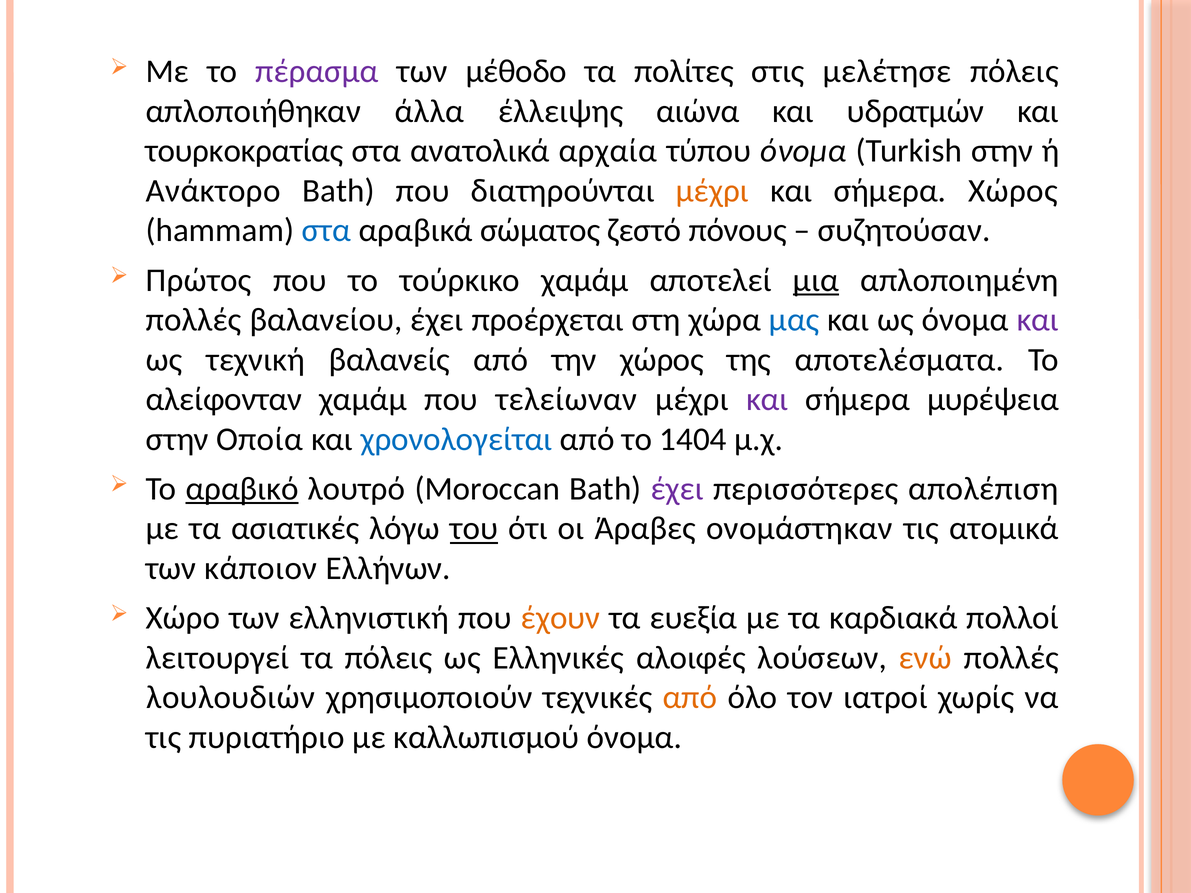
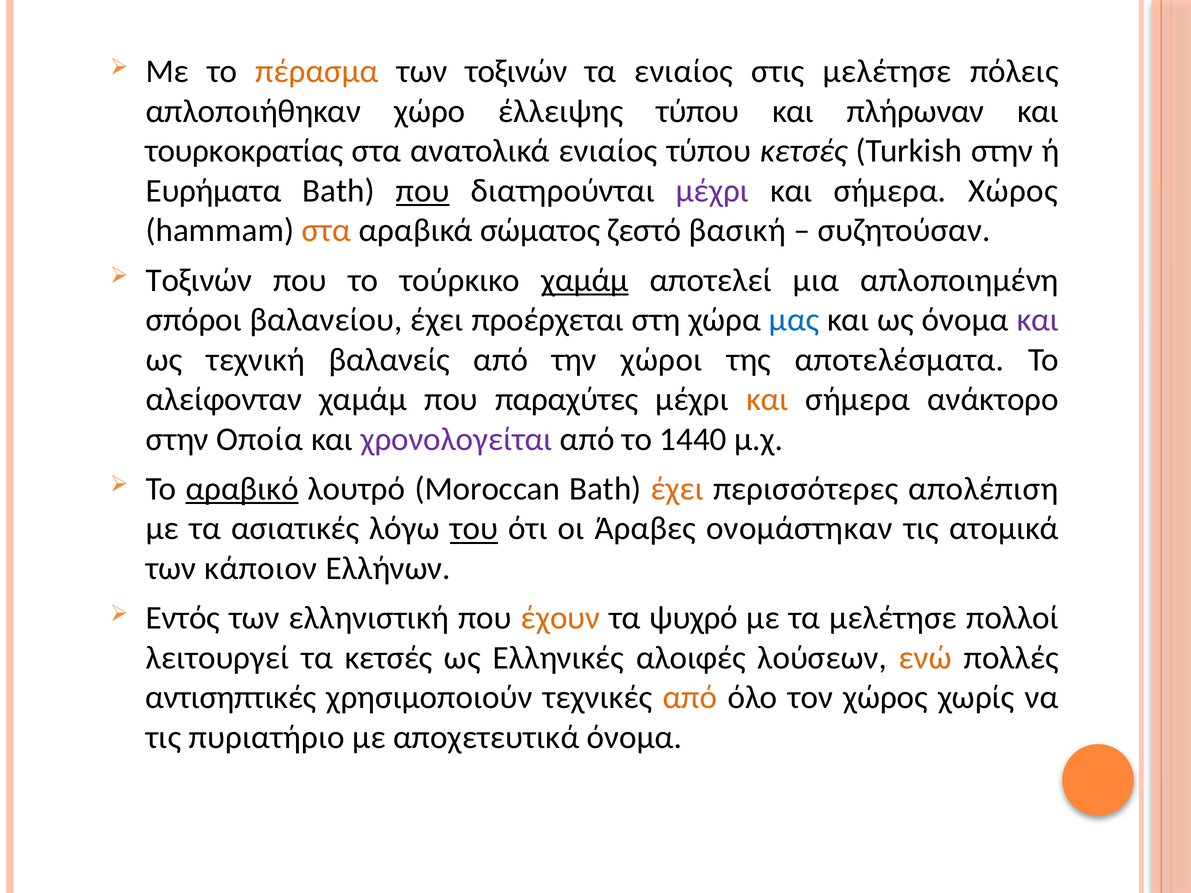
πέρασμα colour: purple -> orange (317, 71)
των μέθοδο: μέθοδο -> τοξινών (516, 71)
τα πολίτες: πολίτες -> ενιαίος (684, 71)
άλλα: άλλα -> χώρο (430, 111)
έλλειψης αιώνα: αιώνα -> τύπου (698, 111)
υδρατμών: υδρατμών -> πλήρωναν (916, 111)
ανατολικά αρχαία: αρχαία -> ενιαίος (608, 151)
τύπου όνομα: όνομα -> κετσές (804, 151)
Ανάκτορο: Ανάκτορο -> Ευρήματα (214, 191)
που underline: none -> present (423, 191)
μέχρι colour: orange -> purple (712, 191)
στα colour: blue -> orange (326, 230)
πόνους: πόνους -> βασική (737, 230)
Πρώτος: Πρώτος -> Τοξινών (199, 280)
χαμάμ underline: none -> present (585, 280)
μια underline: present -> none (816, 280)
πολλές: πολλές -> σπόροι (194, 320)
την χώρος: χώρος -> χώροι (662, 360)
τελείωναν: τελείωναν -> παραχύτες (567, 399)
και colour: purple -> orange (767, 399)
μυρέψεια: μυρέψεια -> ανάκτορο (993, 399)
χρονολογείται colour: blue -> purple (457, 439)
1404: 1404 -> 1440 (693, 439)
έχει colour: purple -> orange (677, 489)
Χώρο: Χώρο -> Εντός (183, 618)
ευεξία: ευεξία -> ψυχρό (694, 618)
τα καρδιακά: καρδιακά -> μελέτησε (893, 618)
τα πόλεις: πόλεις -> κετσές (389, 658)
λουλουδιών: λουλουδιών -> αντισηπτικές (231, 698)
τον ιατροί: ιατροί -> χώρος (885, 698)
καλλωπισμού: καλλωπισμού -> αποχετευτικά (486, 737)
